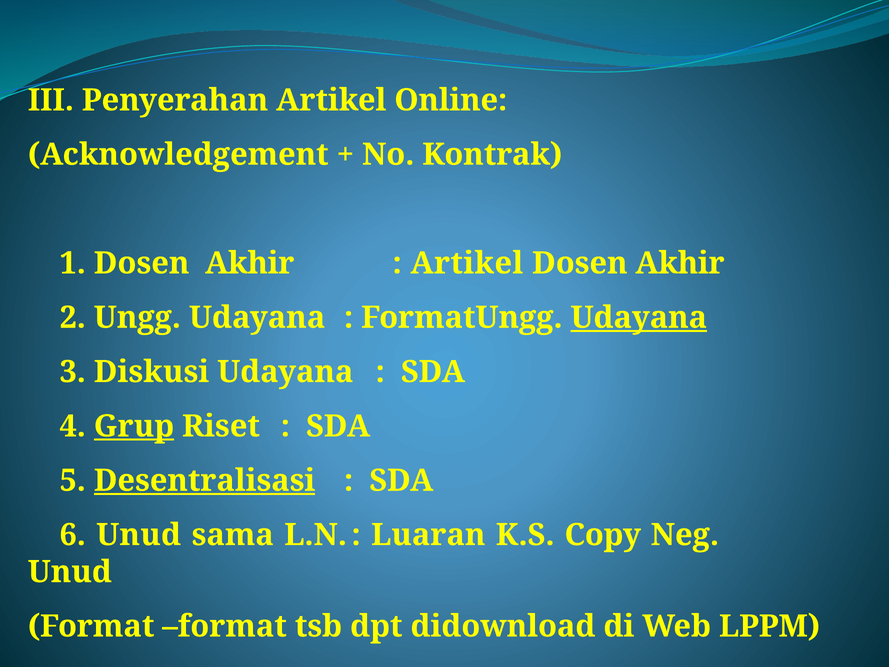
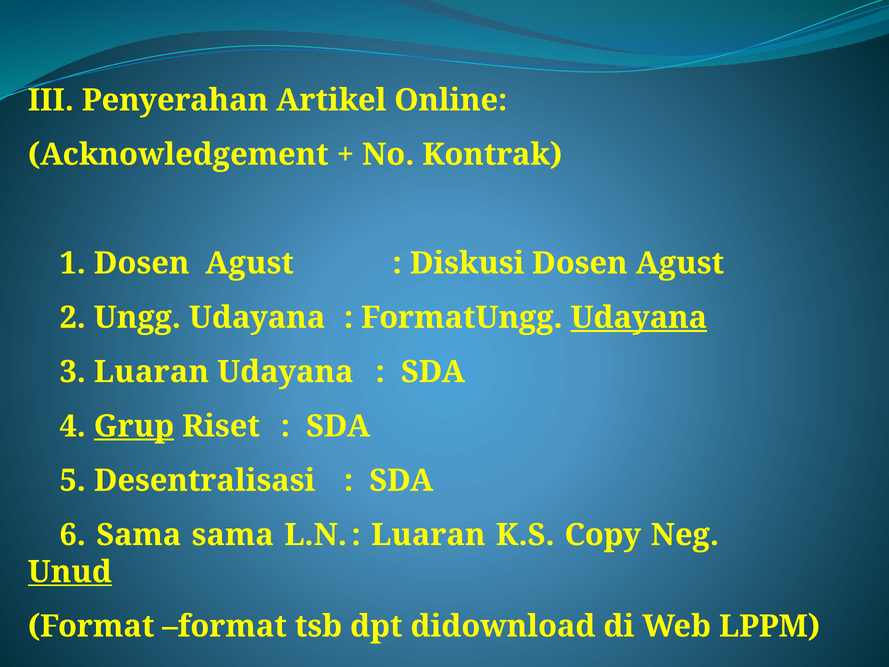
1 Dosen Akhir: Akhir -> Agust (250, 263)
Artikel: Artikel -> Diskusi (467, 263)
Akhir: Akhir -> Agust (680, 263)
3 Diskusi: Diskusi -> Luaran (151, 372)
Desentralisasi underline: present -> none (205, 480)
6 Unud: Unud -> Sama (139, 535)
Unud underline: none -> present (70, 572)
